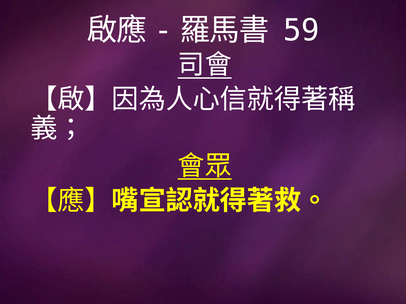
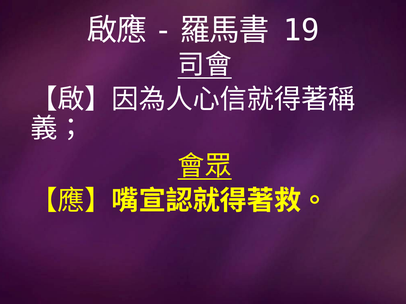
59: 59 -> 19 (301, 31)
